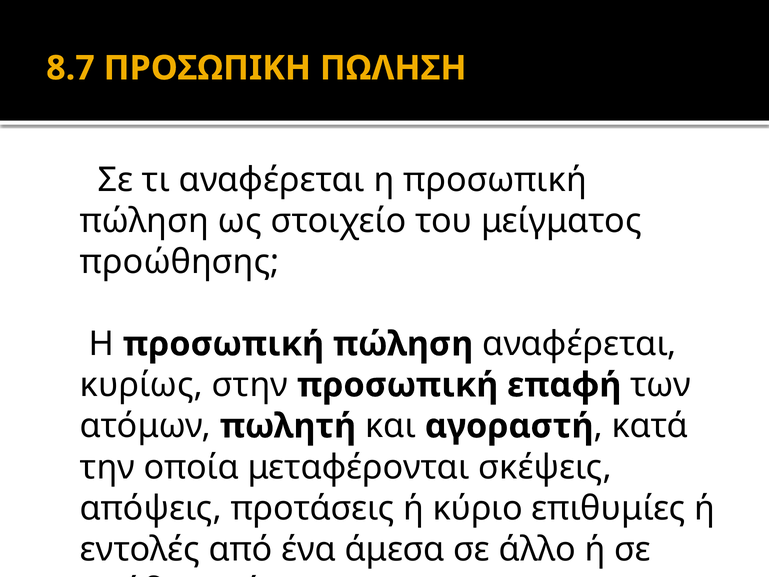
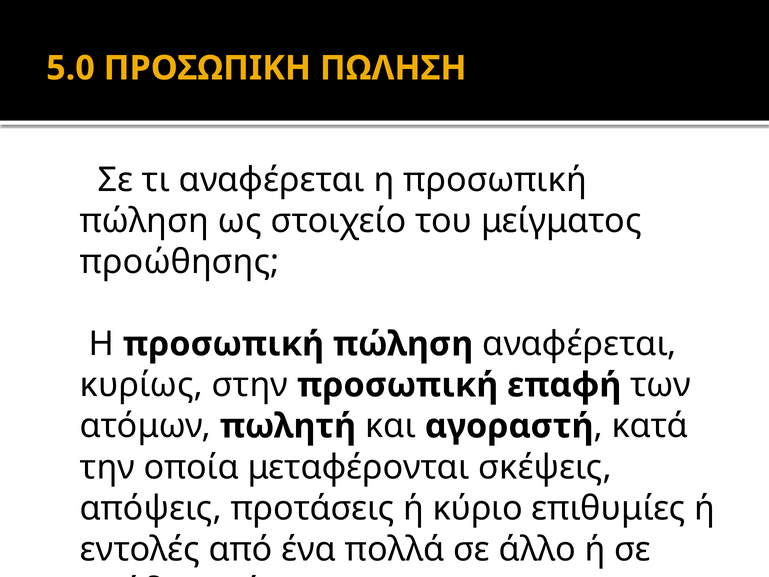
8.7: 8.7 -> 5.0 (70, 68)
άμεσα: άμεσα -> πολλά (395, 549)
